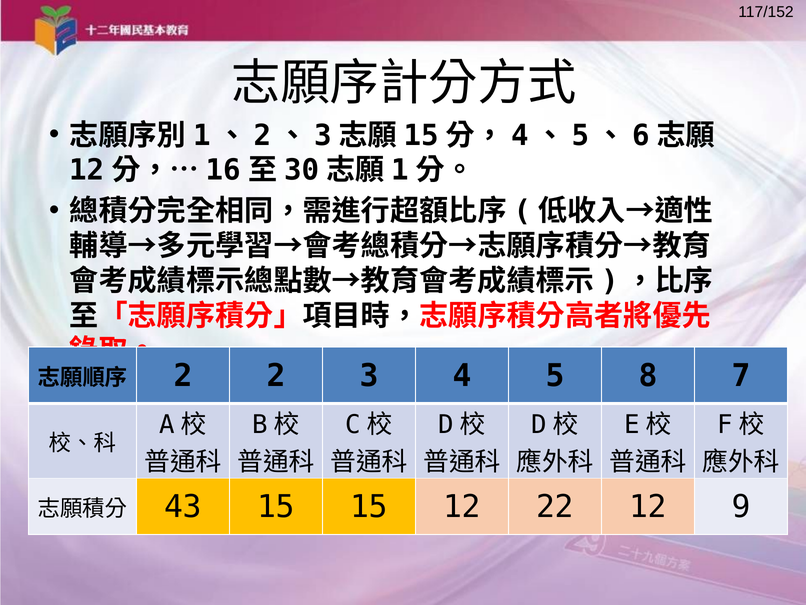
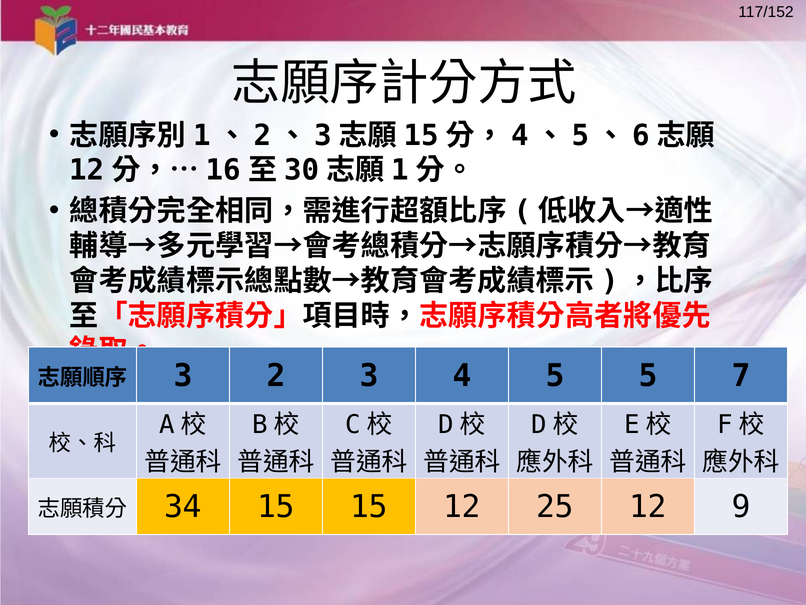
2: 2 -> 3 (183, 375)
5 8: 8 -> 5 (648, 375)
43: 43 -> 34 (183, 507)
22: 22 -> 25 (555, 507)
